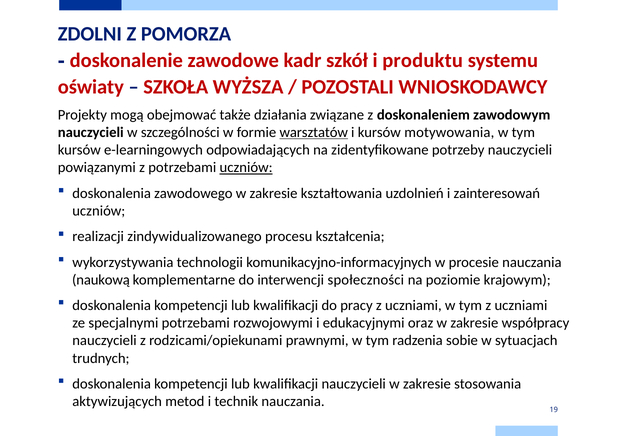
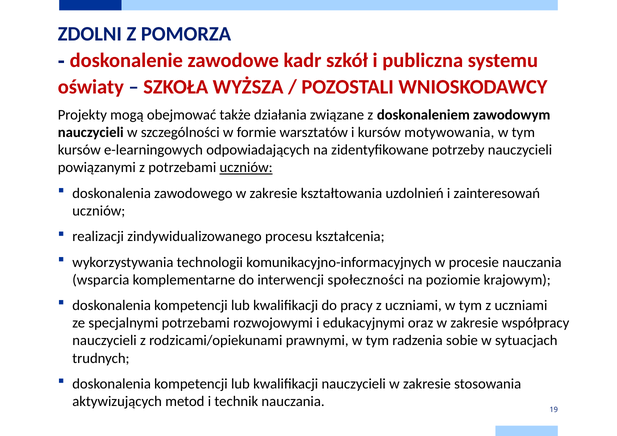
produktu: produktu -> publiczna (423, 61)
warsztatów underline: present -> none (314, 133)
naukową: naukową -> wsparcia (101, 280)
